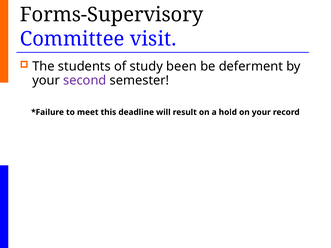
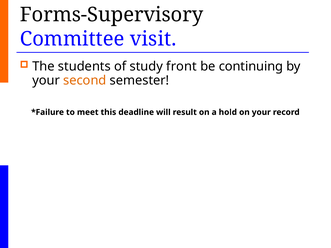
been: been -> front (182, 66)
deferment: deferment -> continuing (251, 66)
second colour: purple -> orange (85, 80)
